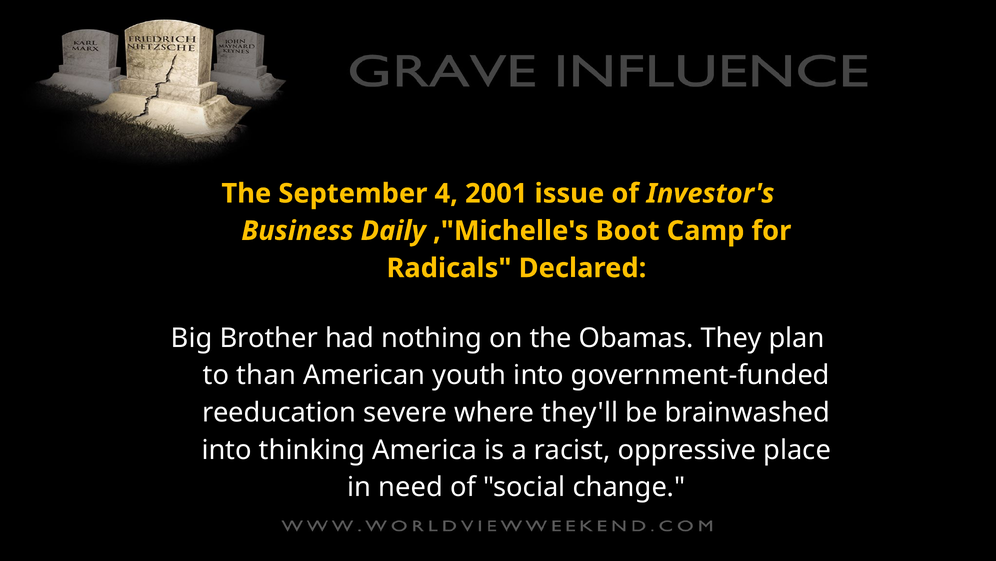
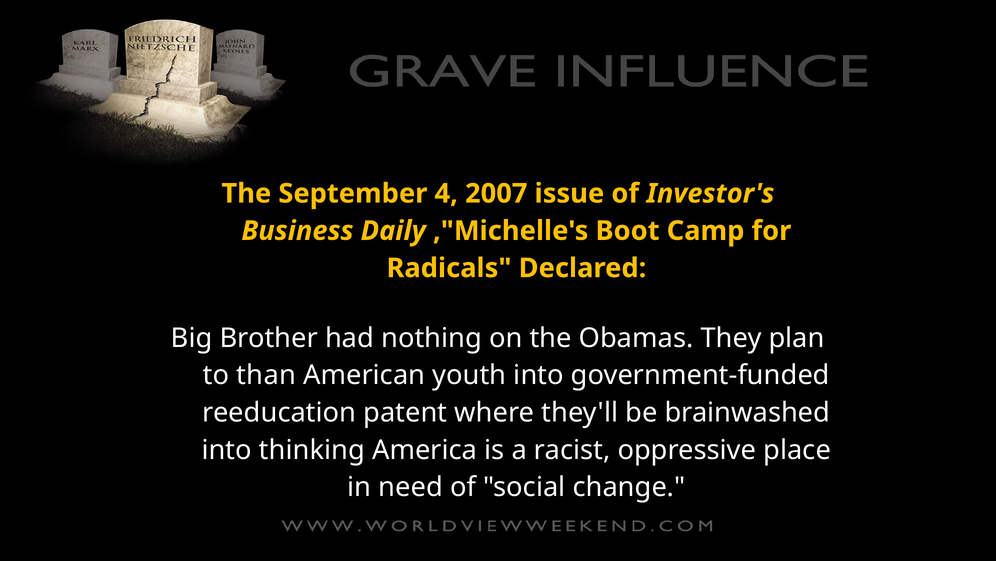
2001: 2001 -> 2007 (496, 193)
severe: severe -> patent (405, 412)
